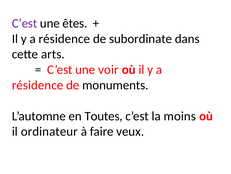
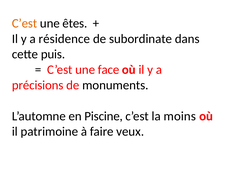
C’est colour: purple -> orange (25, 23)
arts: arts -> puis (53, 54)
voir: voir -> face (109, 69)
résidence: résidence -> précisions (38, 85)
Toutes: Toutes -> Piscine (104, 116)
ordinateur: ordinateur -> patrimoine (49, 131)
